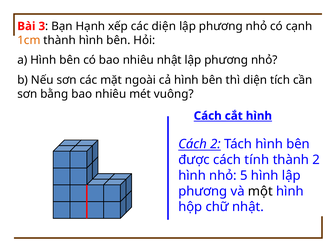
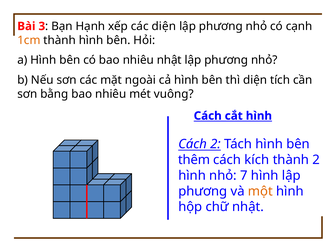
được: được -> thêm (194, 160)
tính: tính -> kích (257, 160)
5: 5 -> 7 (244, 176)
một colour: black -> orange (260, 191)
